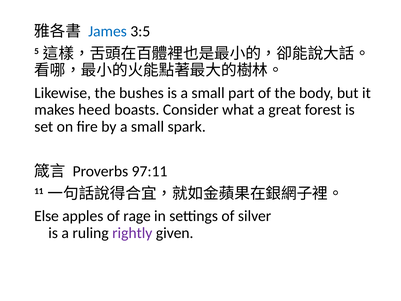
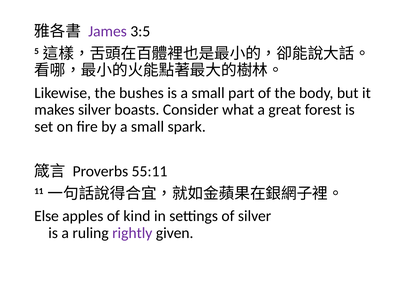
James colour: blue -> purple (108, 31)
makes heed: heed -> silver (95, 110)
97:11: 97:11 -> 55:11 (150, 171)
rage: rage -> kind (137, 216)
